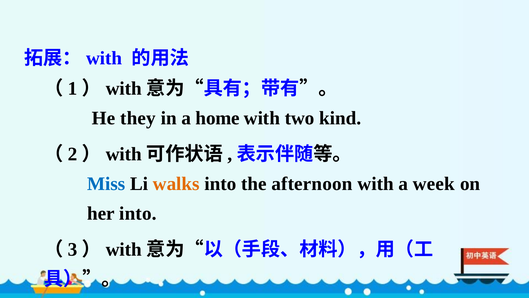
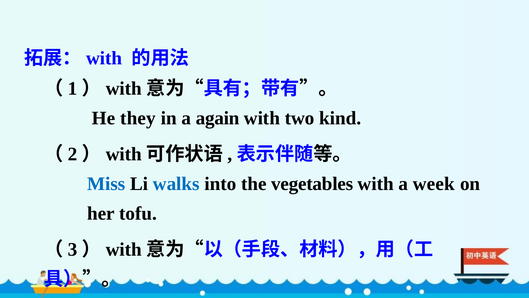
home: home -> again (218, 118)
walks colour: orange -> blue (176, 184)
afternoon: afternoon -> vegetables (312, 184)
her into: into -> tofu (138, 213)
